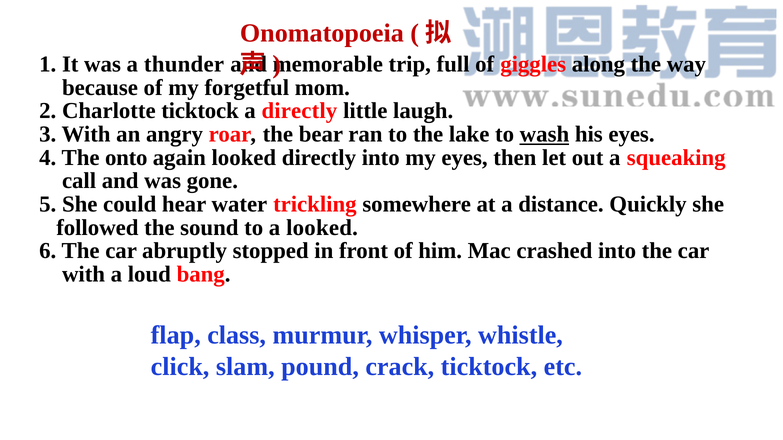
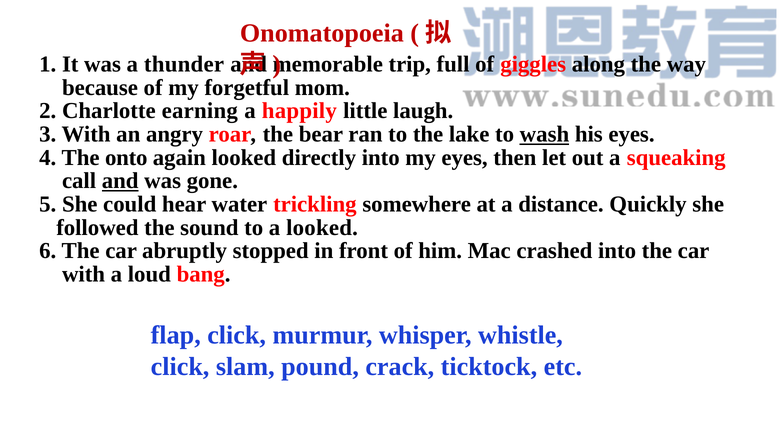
Charlotte ticktock: ticktock -> earning (200, 111)
a directly: directly -> happily (299, 111)
and underline: none -> present (120, 181)
flap class: class -> click (237, 336)
